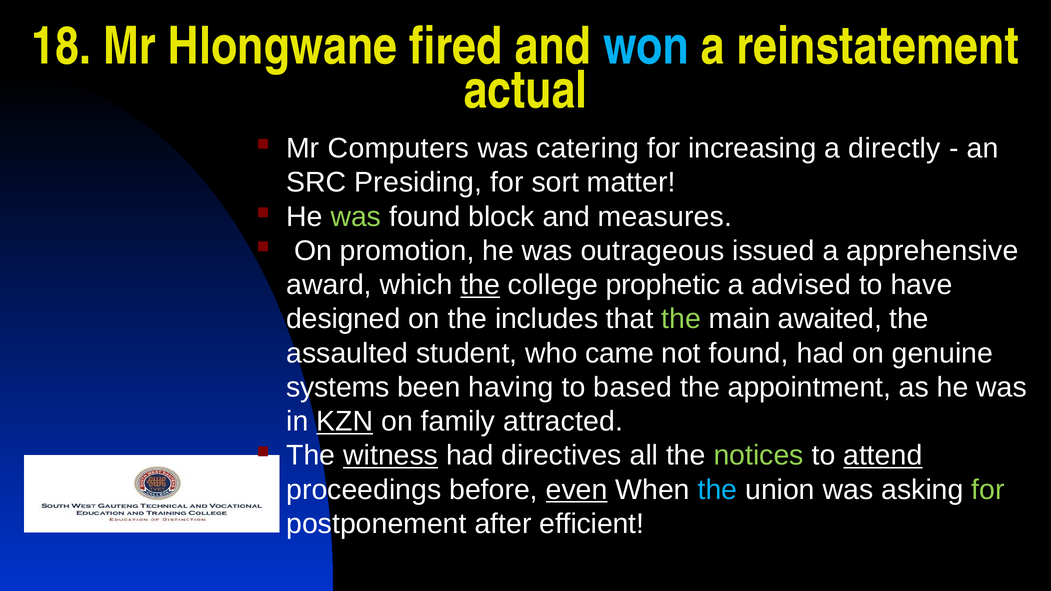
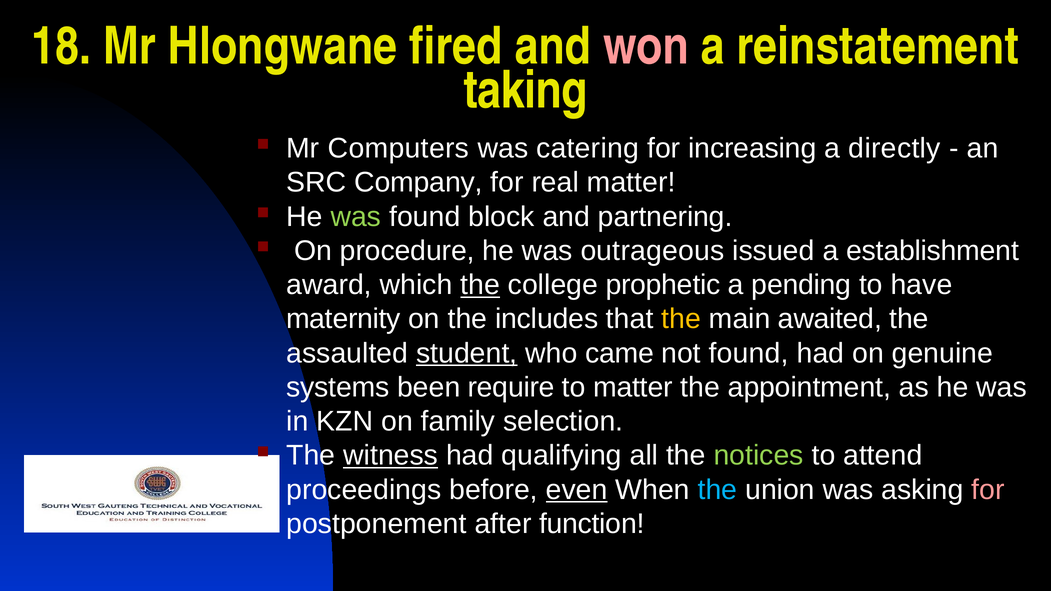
won colour: light blue -> pink (646, 46)
actual: actual -> taking (526, 91)
Presiding: Presiding -> Company (418, 183)
sort: sort -> real (555, 183)
measures: measures -> partnering (665, 217)
promotion: promotion -> procedure (407, 251)
apprehensive: apprehensive -> establishment (933, 251)
advised: advised -> pending (801, 285)
designed: designed -> maternity (343, 319)
the colour: light green -> yellow (681, 319)
student underline: none -> present (467, 353)
having: having -> require (511, 387)
to based: based -> matter (633, 387)
KZN underline: present -> none (345, 422)
attracted: attracted -> selection (563, 422)
directives: directives -> qualifying (562, 456)
attend underline: present -> none (883, 456)
for colour: light green -> pink (988, 490)
efficient: efficient -> function (592, 524)
